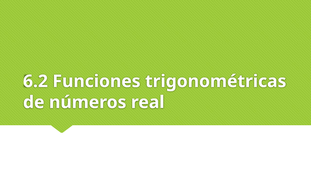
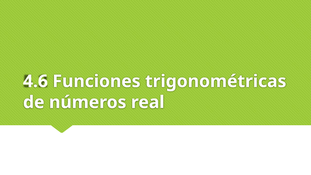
6.2: 6.2 -> 4.6 (35, 81)
